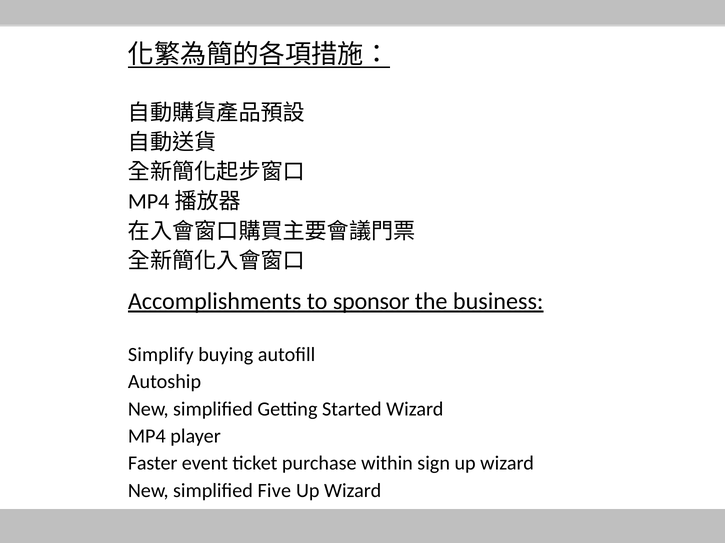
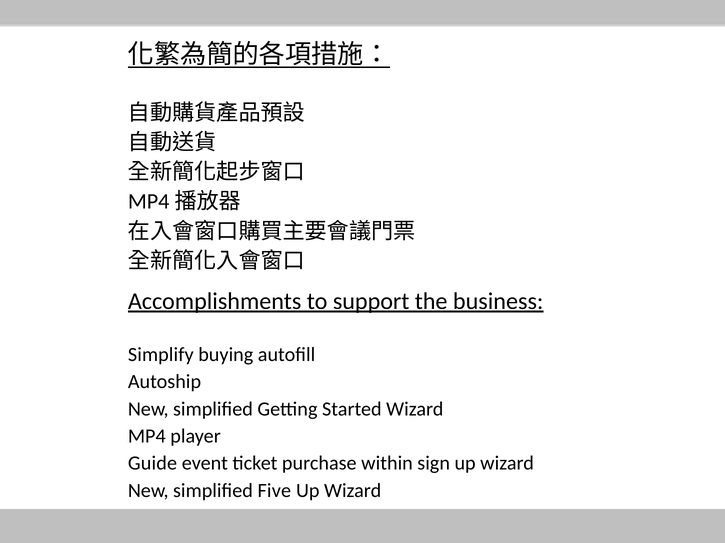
sponsor: sponsor -> support (371, 302)
Faster: Faster -> Guide (152, 464)
